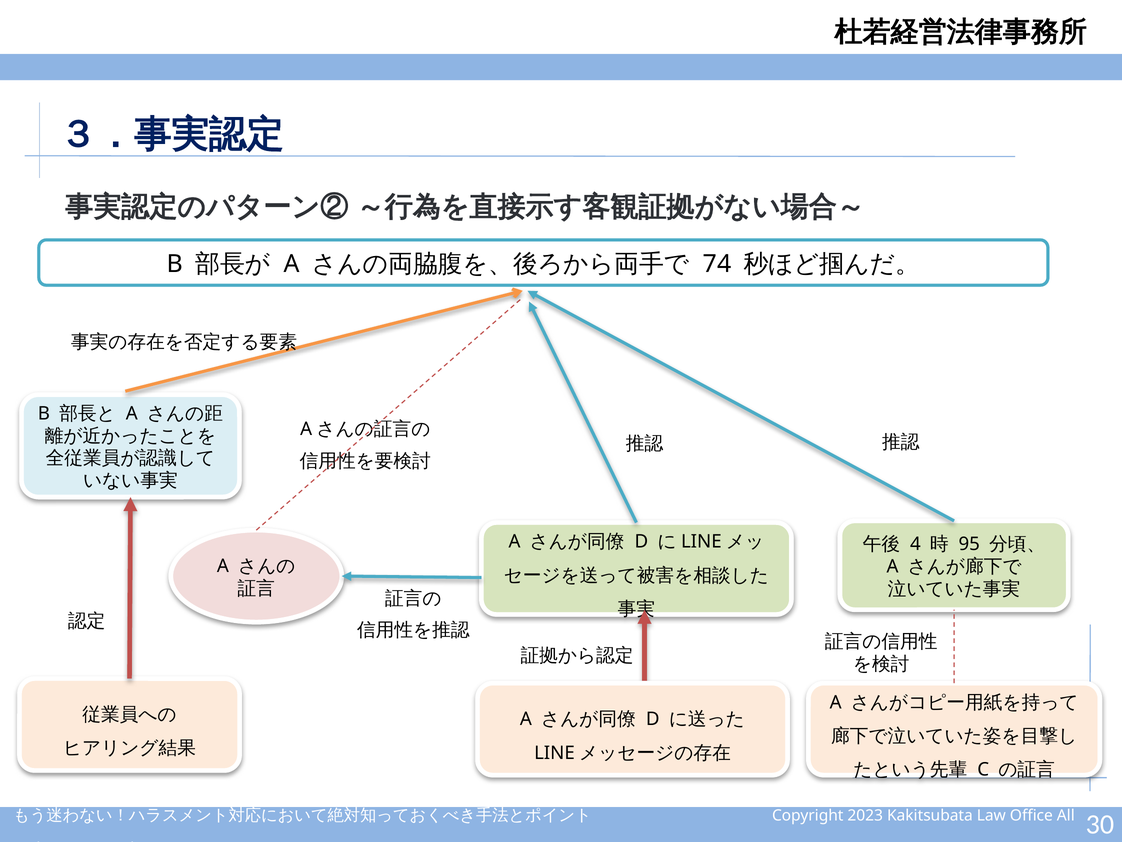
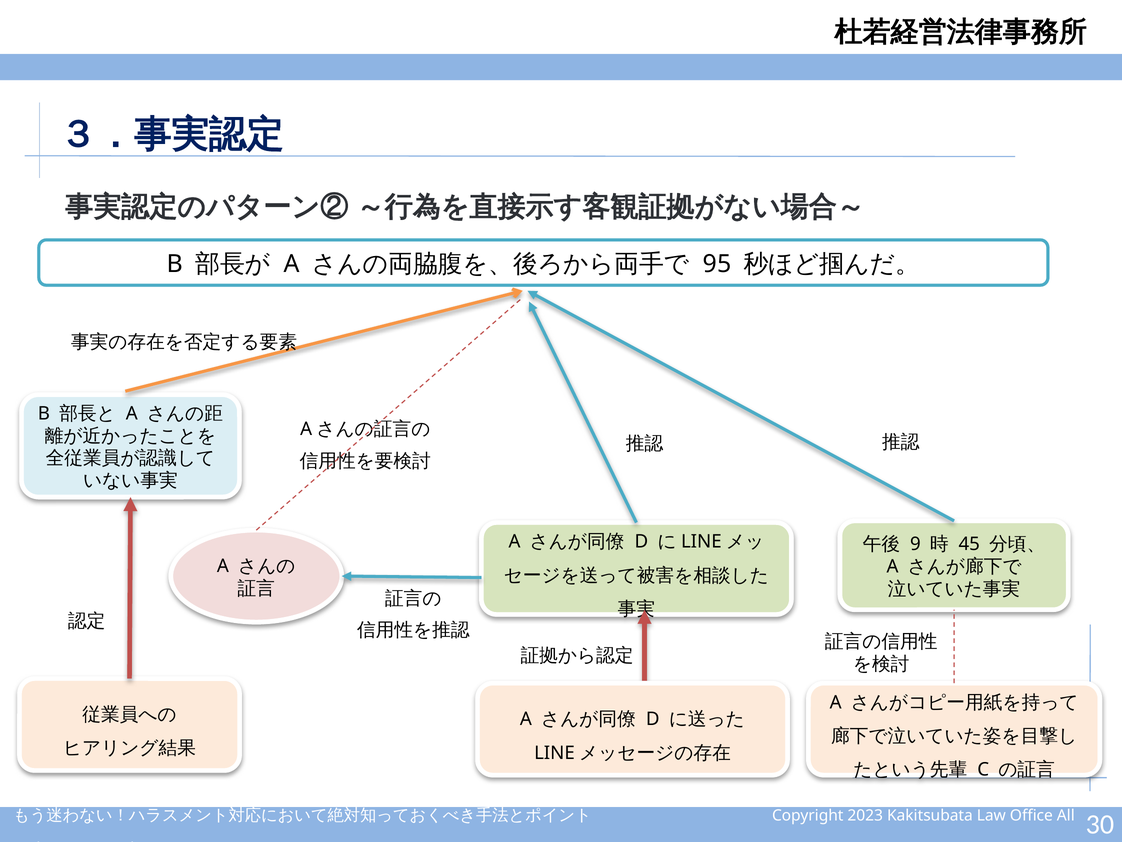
74: 74 -> 95 (717, 264)
4: 4 -> 9 (915, 544)
95: 95 -> 45 (969, 544)
